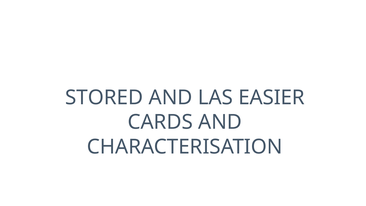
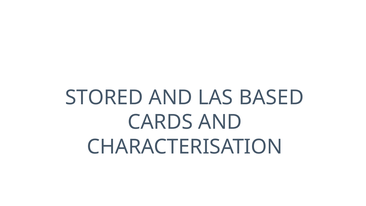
EASIER: EASIER -> BASED (271, 97)
